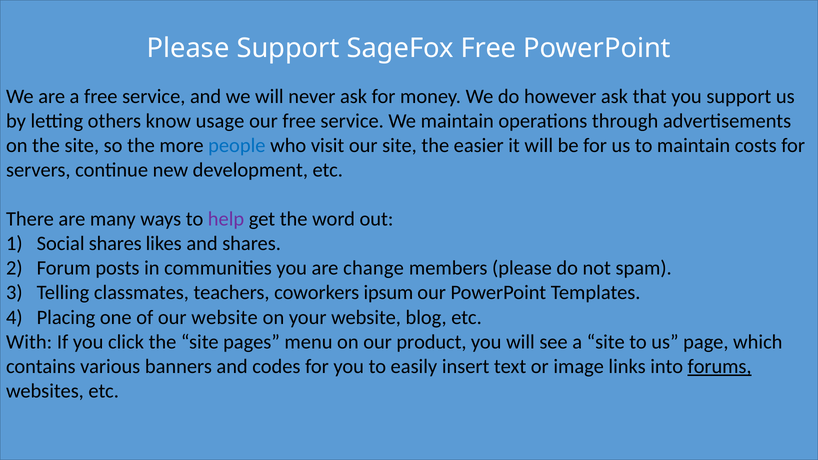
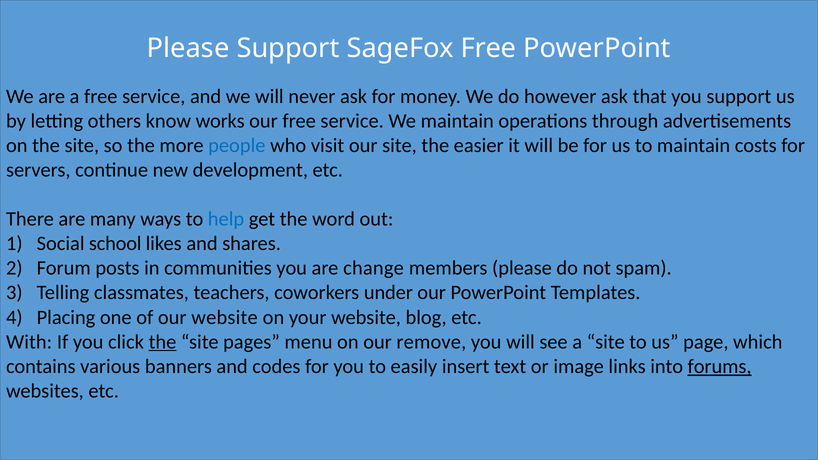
usage: usage -> works (220, 121)
help colour: purple -> blue (226, 219)
Social shares: shares -> school (115, 244)
ipsum: ipsum -> under (388, 293)
the underline: none -> present (162, 342)
product: product -> remove (431, 342)
